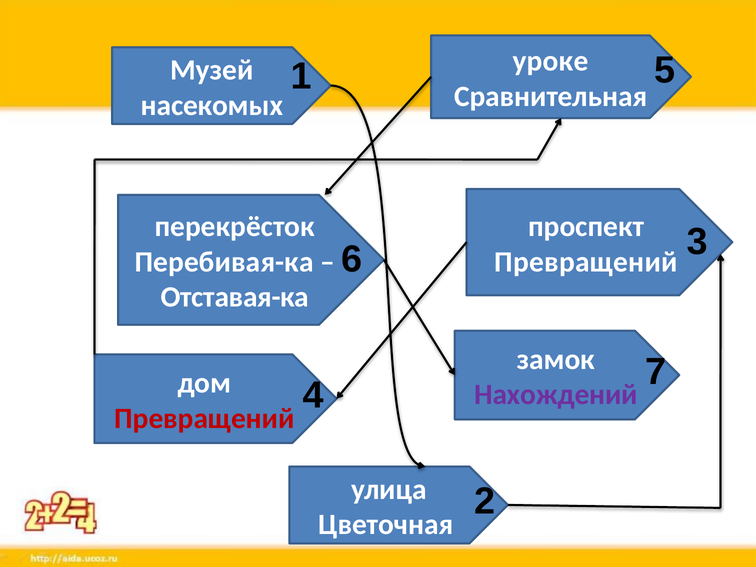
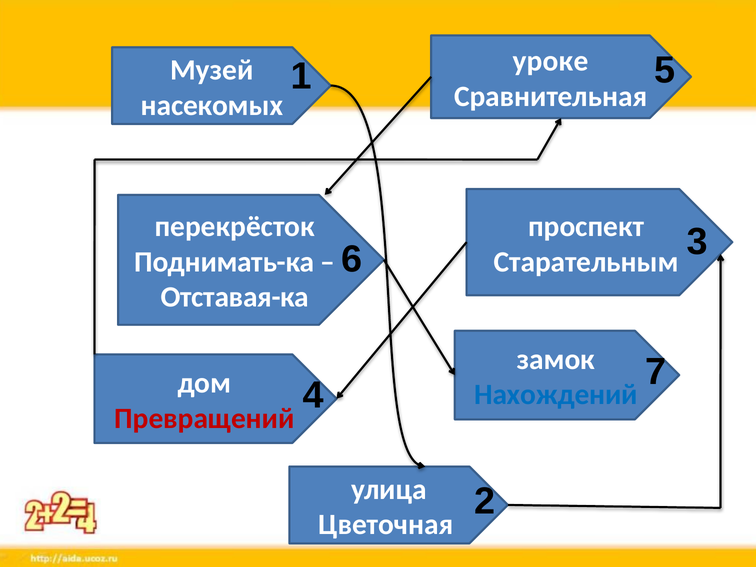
Превращений: Превращений -> Старательным (586, 262)
Перебивая-ка: Перебивая-ка -> Поднимать-ка (224, 262)
Нахождений colour: purple -> blue (556, 395)
